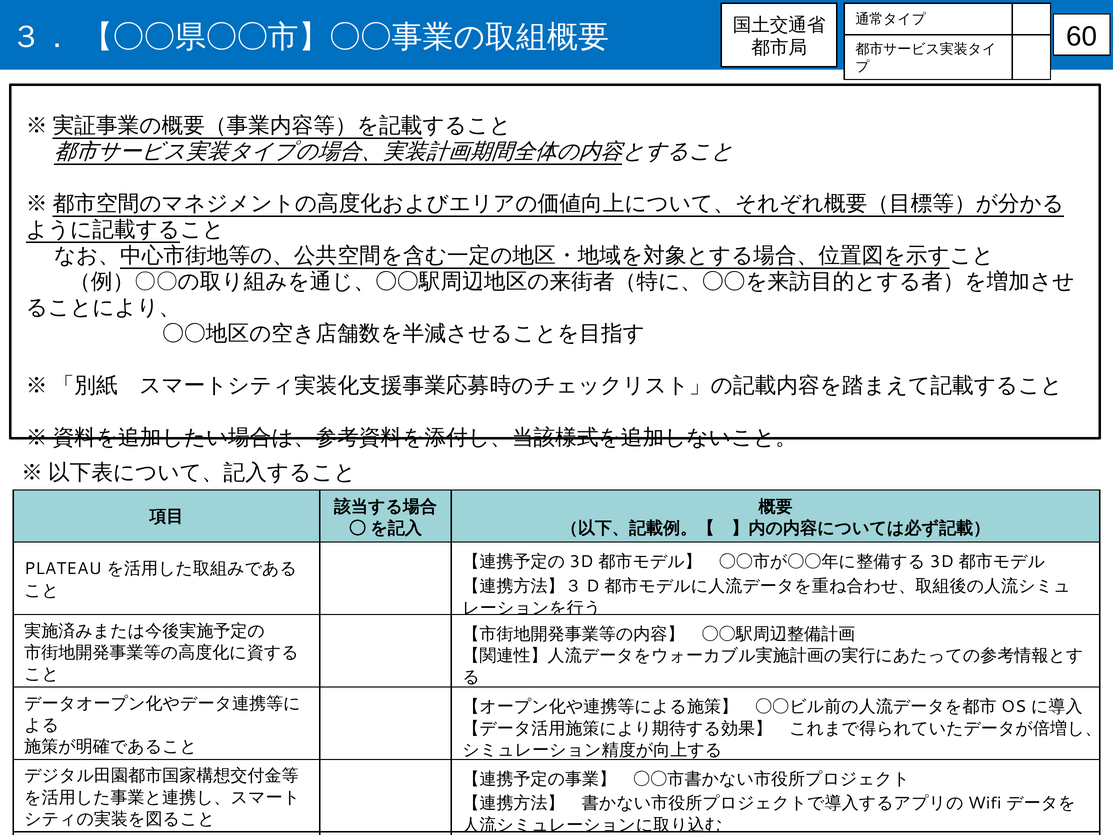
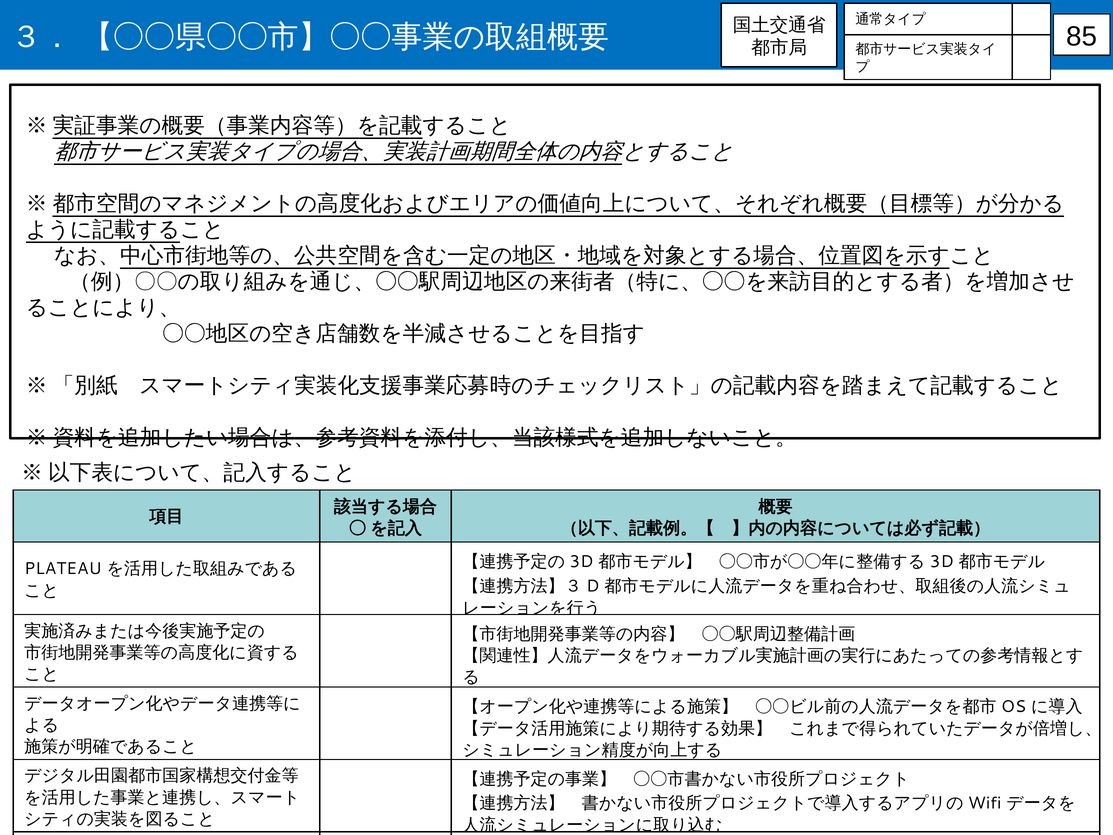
60: 60 -> 85 (1082, 37)
